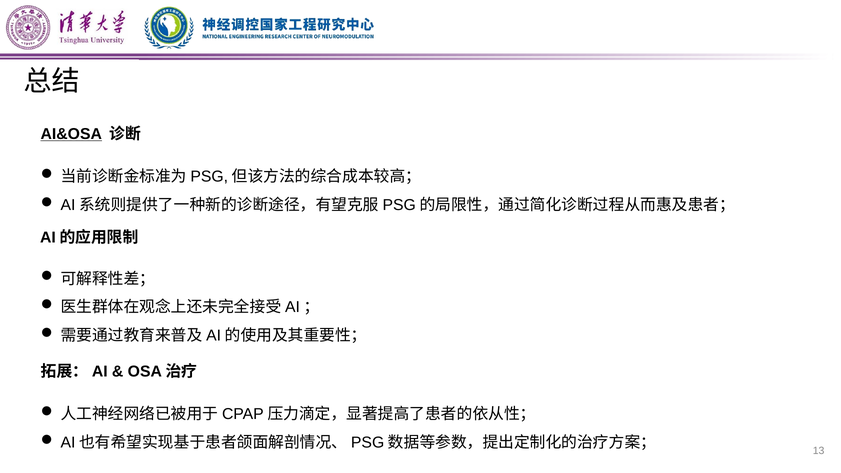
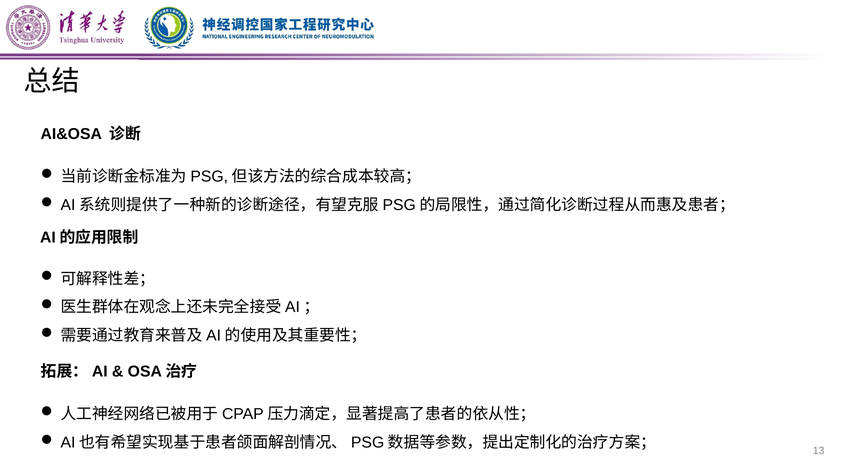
AI&OSA underline: present -> none (71, 134)
